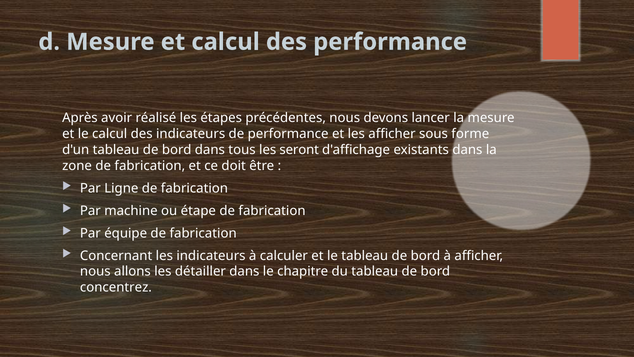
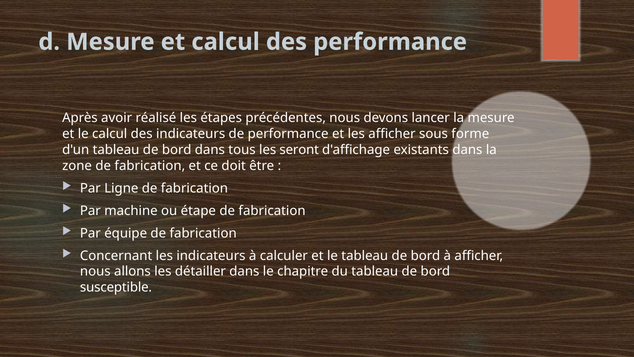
concentrez: concentrez -> susceptible (116, 287)
